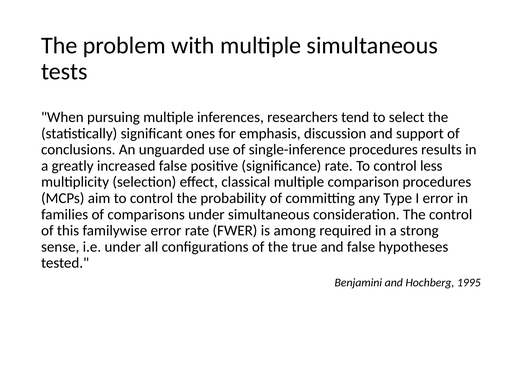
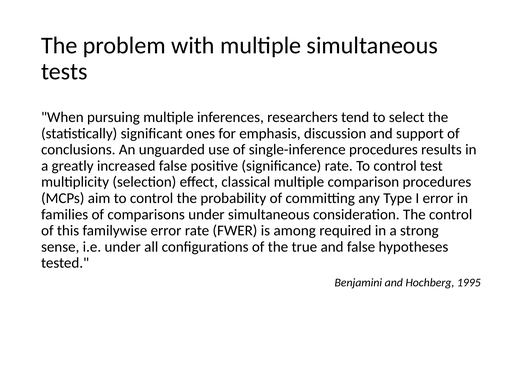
less: less -> test (431, 166)
